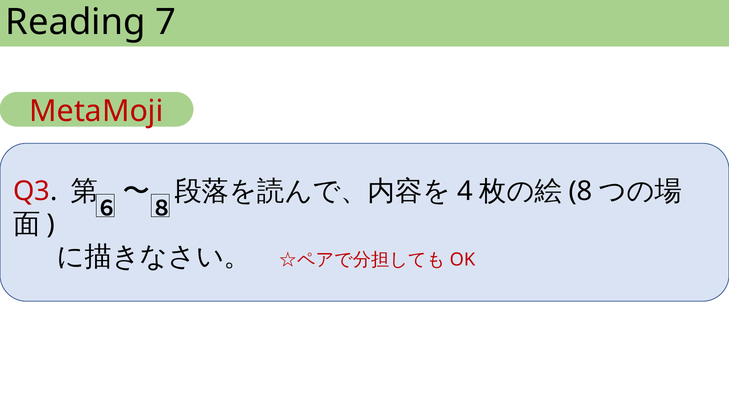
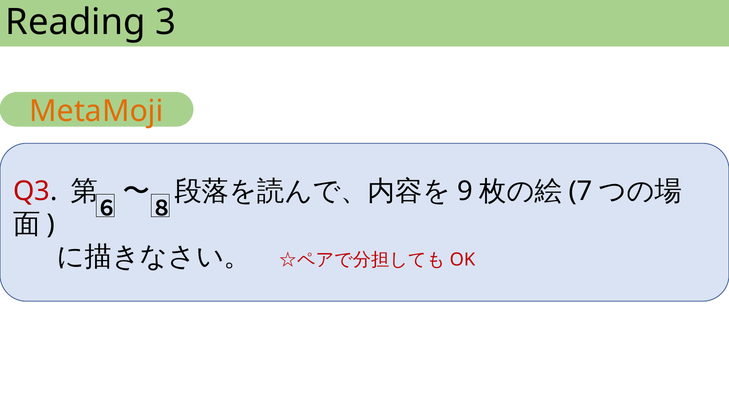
7: 7 -> 3 (166, 22)
MetaMoji colour: red -> orange (96, 111)
4: 4 -> 9 (465, 191)
8: 8 -> 7 (580, 191)
